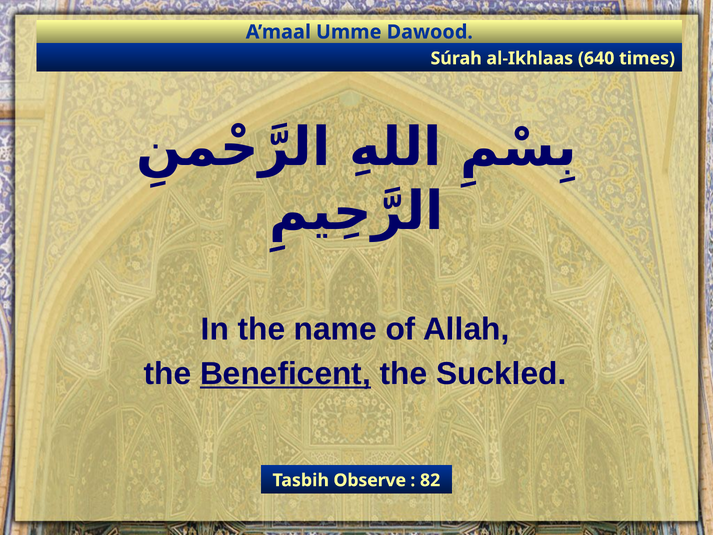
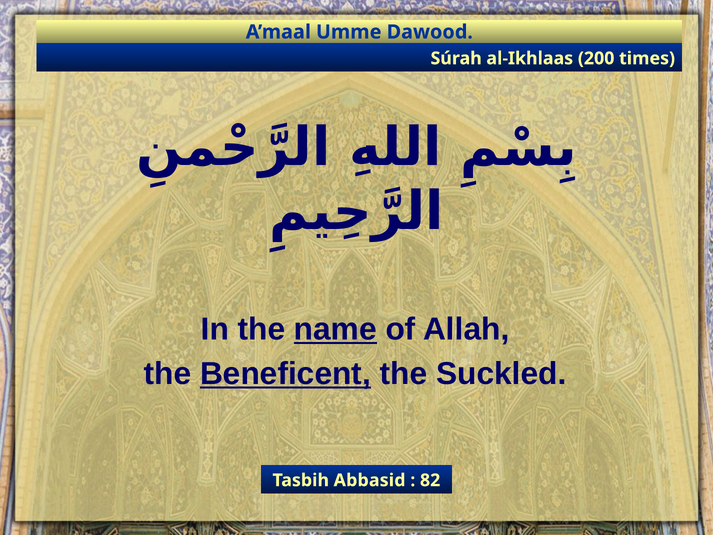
640: 640 -> 200 (596, 58)
name underline: none -> present (335, 329)
Observe: Observe -> Abbasid (370, 480)
